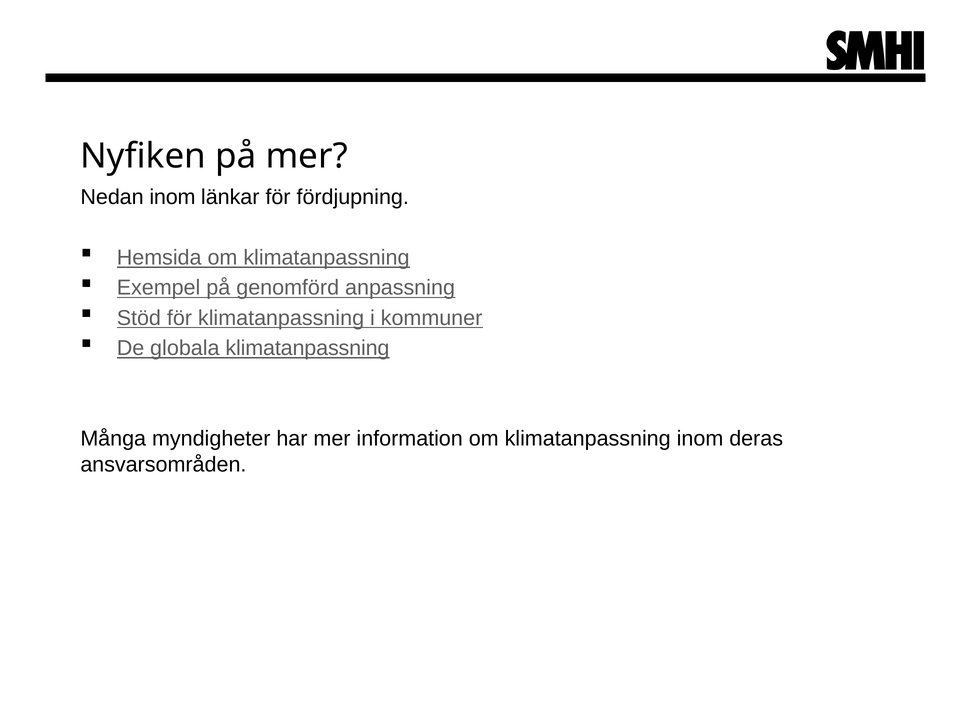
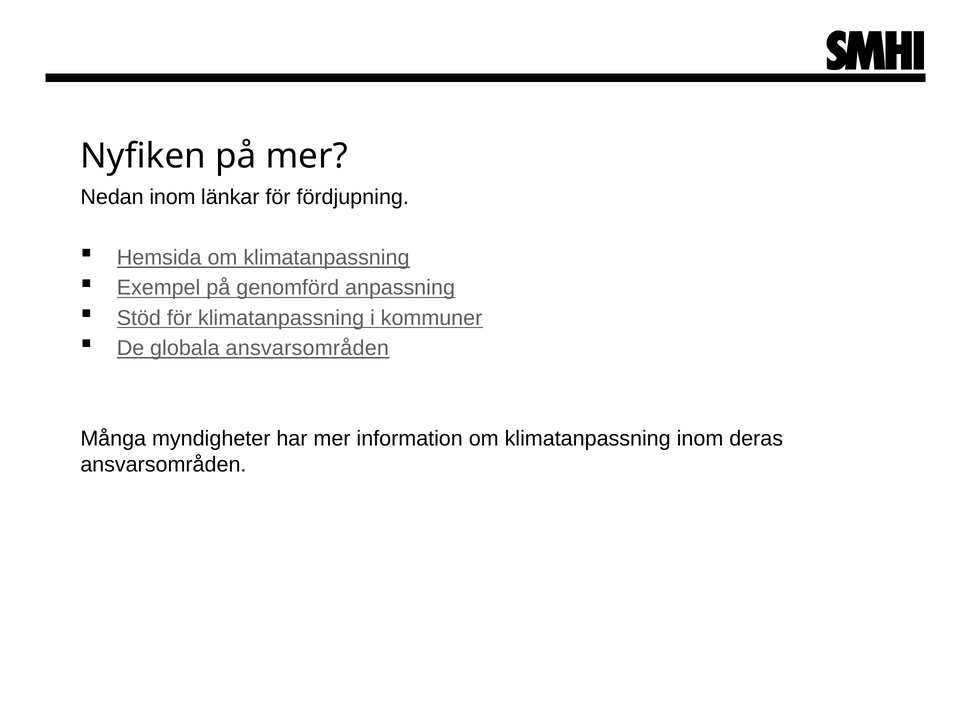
globala klimatanpassning: klimatanpassning -> ansvarsområden (307, 348)
